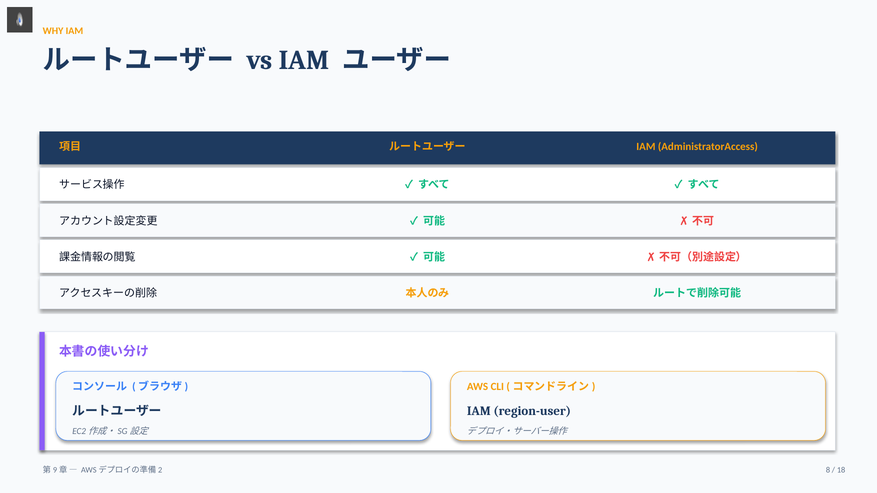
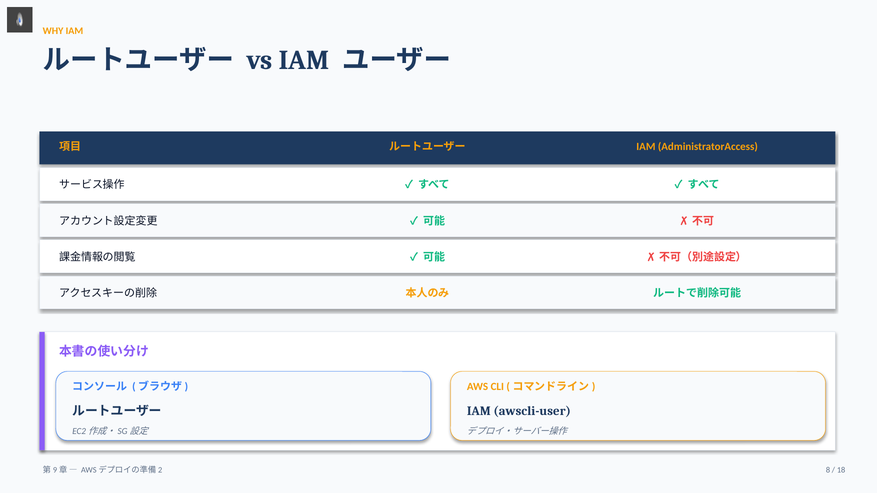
region-user: region-user -> awscli-user (532, 411)
